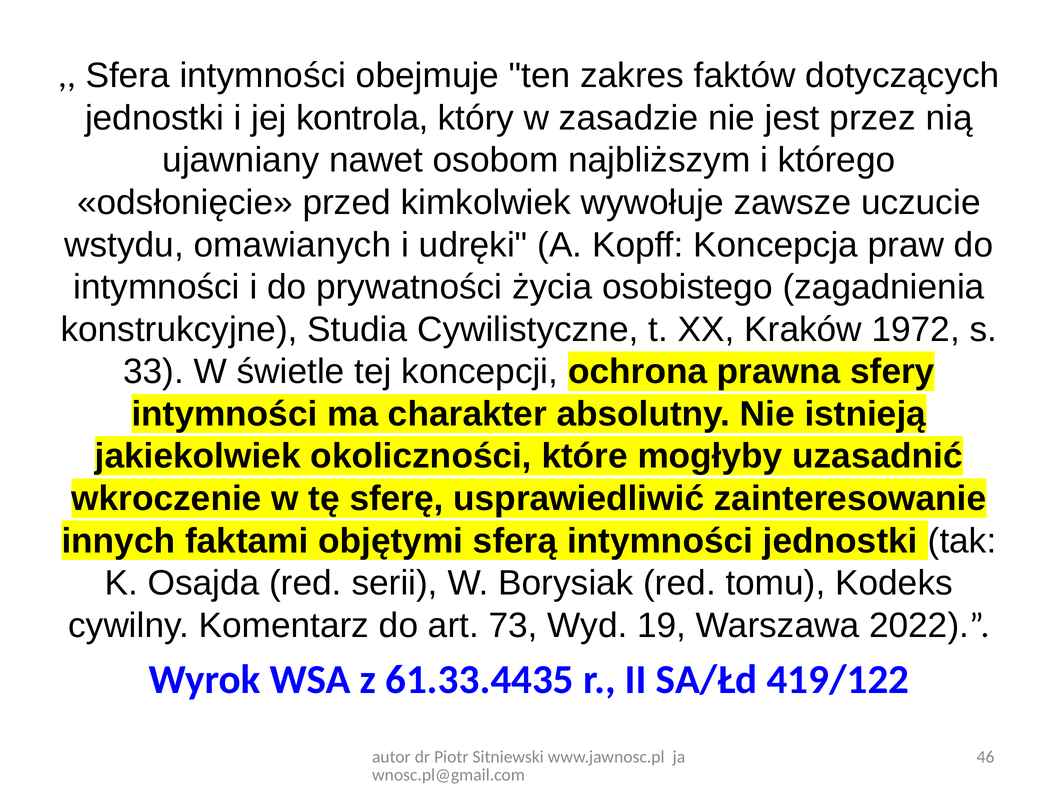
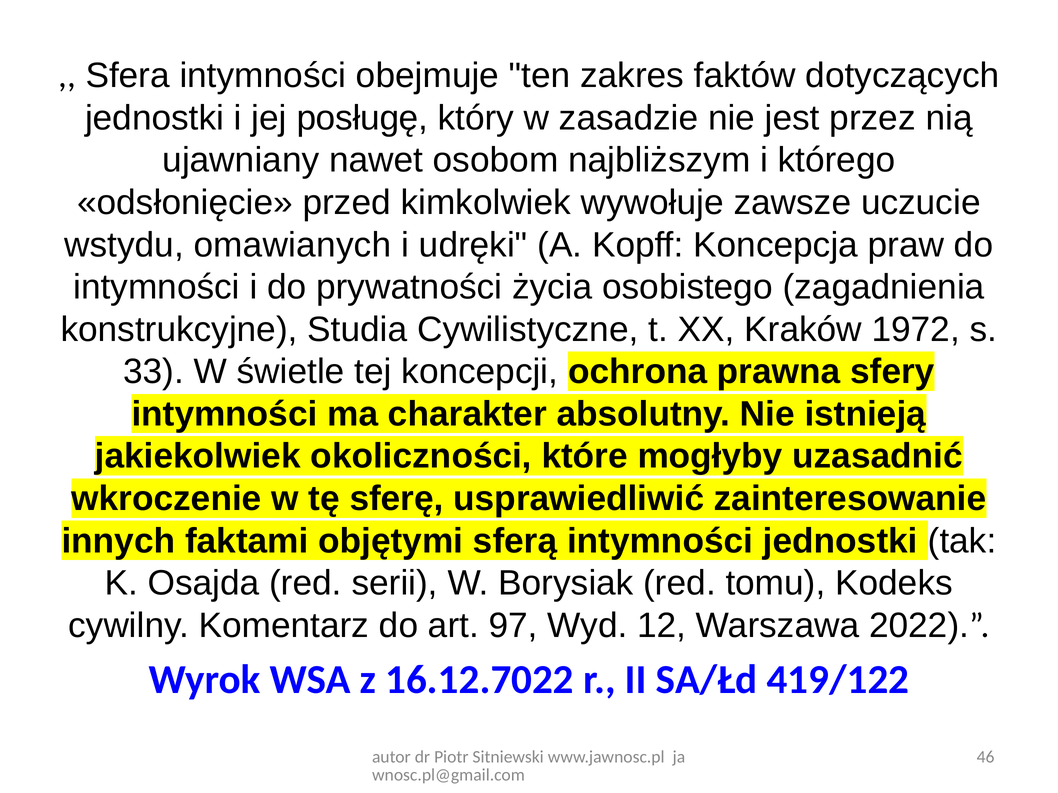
kontrola: kontrola -> posługę (362, 118)
73: 73 -> 97 (513, 626)
19: 19 -> 12 (662, 626)
61.33.4435: 61.33.4435 -> 16.12.7022 (480, 680)
